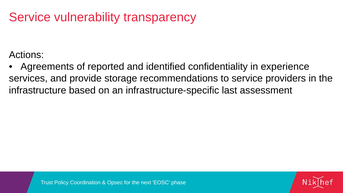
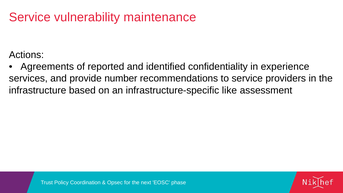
transparency: transparency -> maintenance (160, 17)
storage: storage -> number (121, 78)
last: last -> like (229, 90)
